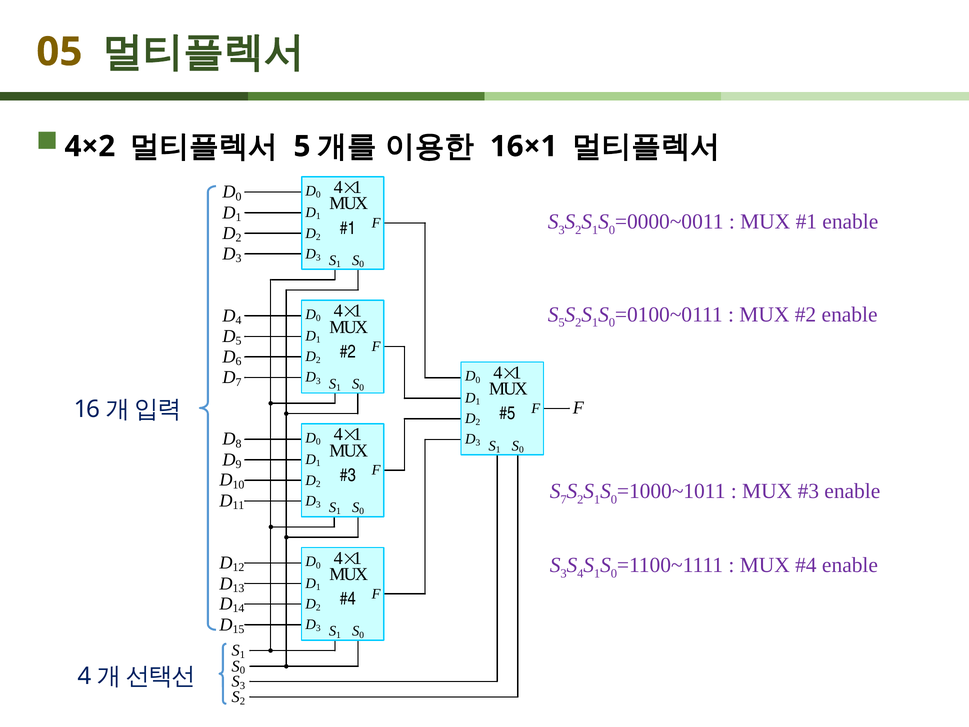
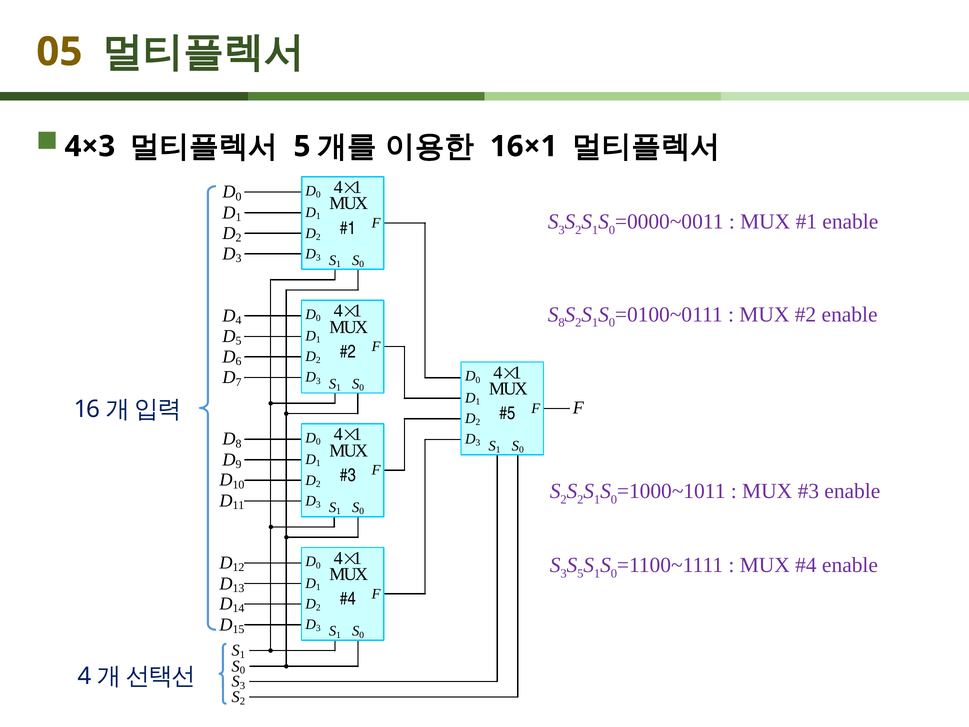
4×2: 4×2 -> 4×3 (90, 146)
5: 5 -> 8 (562, 323)
7: 7 -> 2 (564, 500)
4: 4 -> 5 (580, 573)
